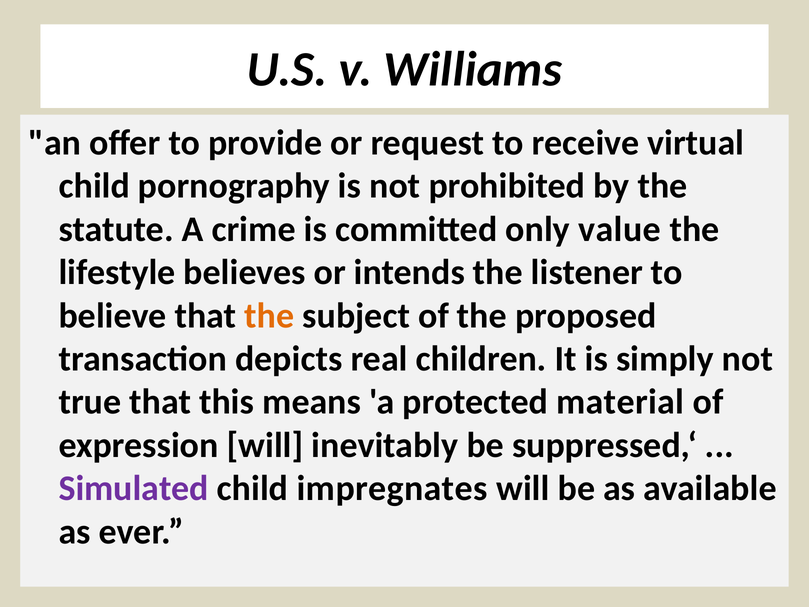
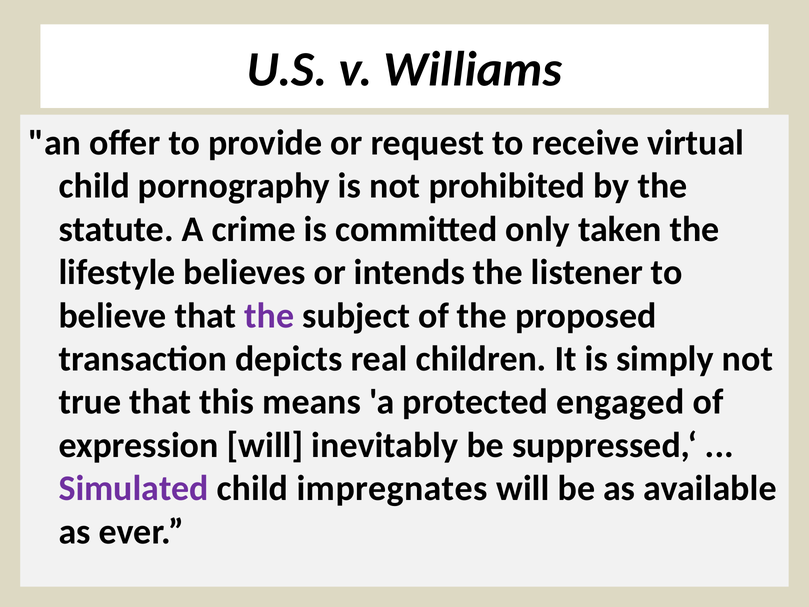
value: value -> taken (620, 229)
the colour: orange -> purple (269, 316)
material: material -> engaged (620, 402)
